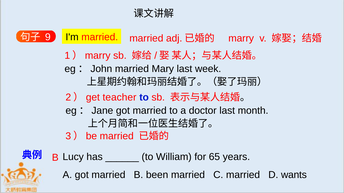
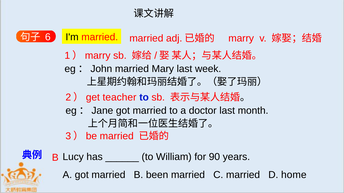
9: 9 -> 6 (48, 37)
65: 65 -> 90 (214, 157)
wants: wants -> home (294, 175)
